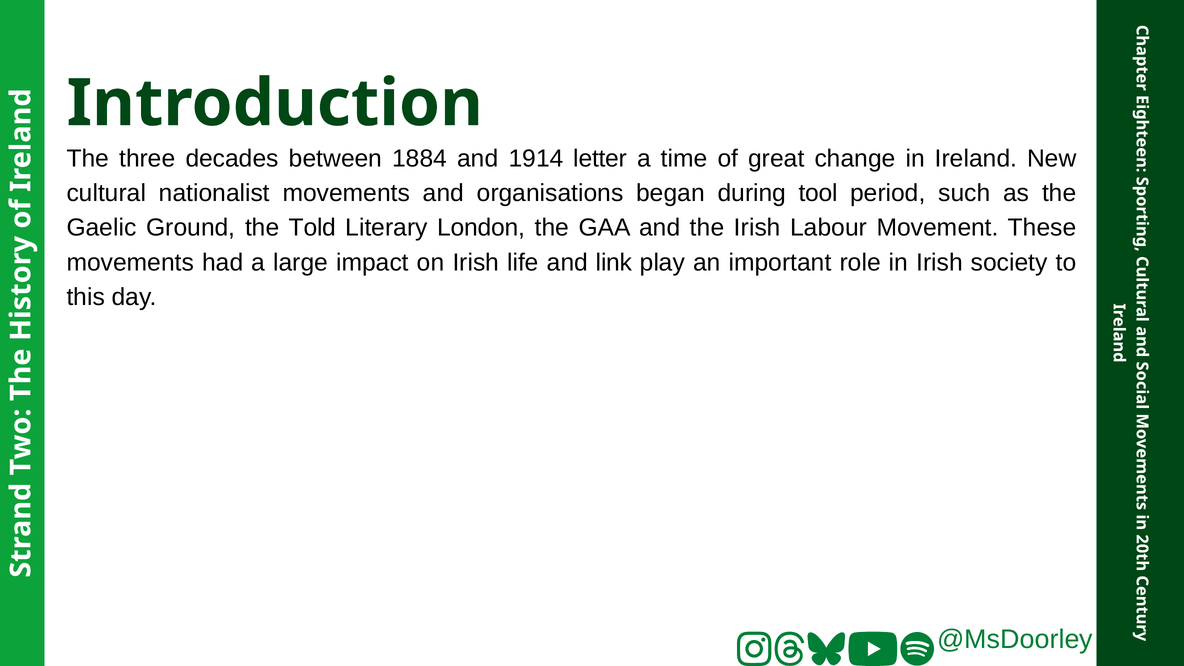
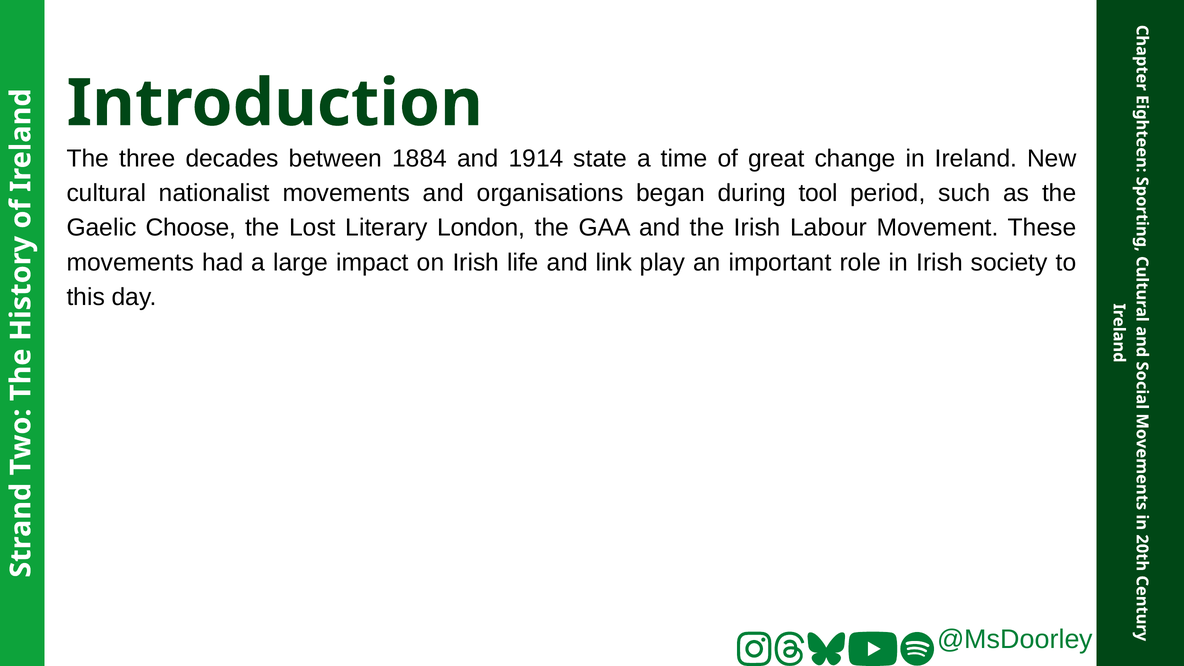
letter: letter -> state (600, 159)
Ground: Ground -> Choose (191, 228)
Told: Told -> Lost (312, 228)
